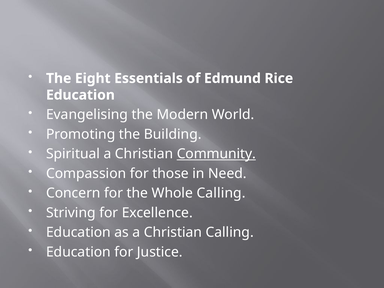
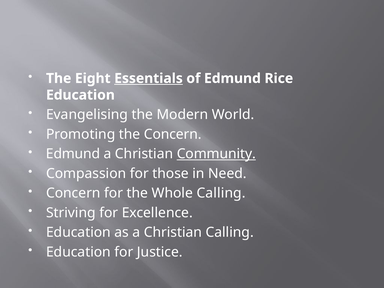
Essentials underline: none -> present (148, 78)
the Building: Building -> Concern (173, 134)
Spiritual: Spiritual -> Edmund (73, 154)
